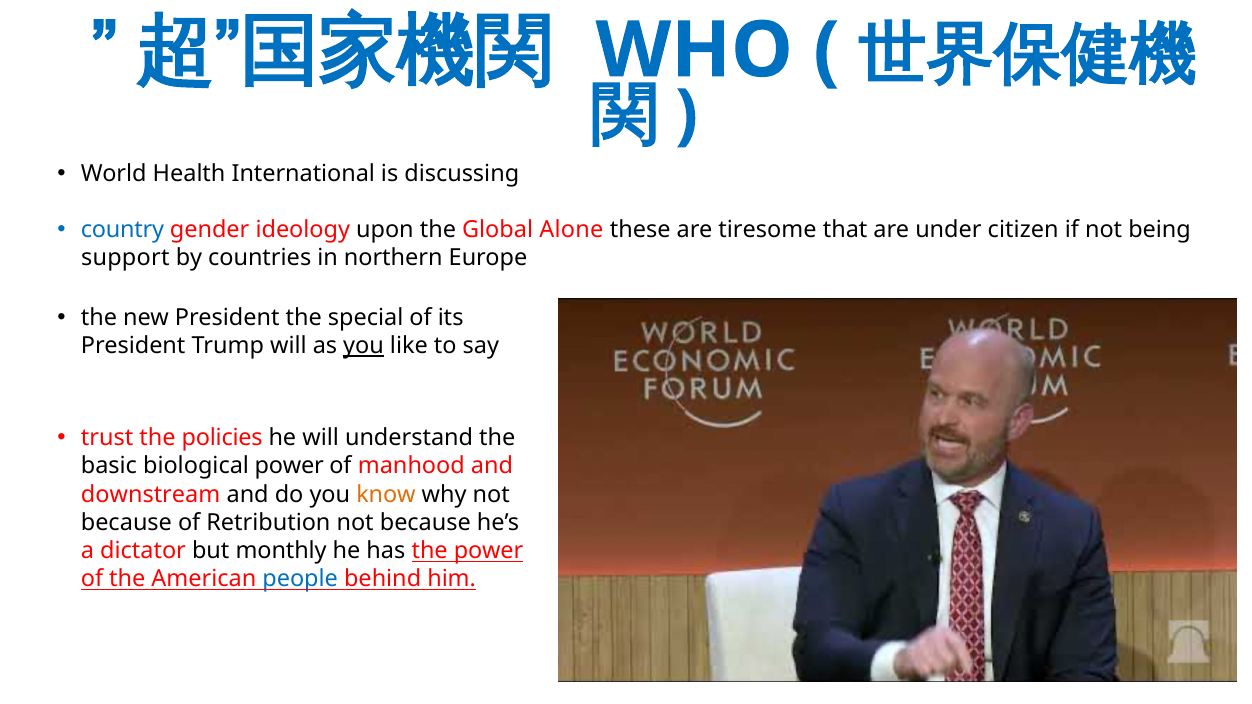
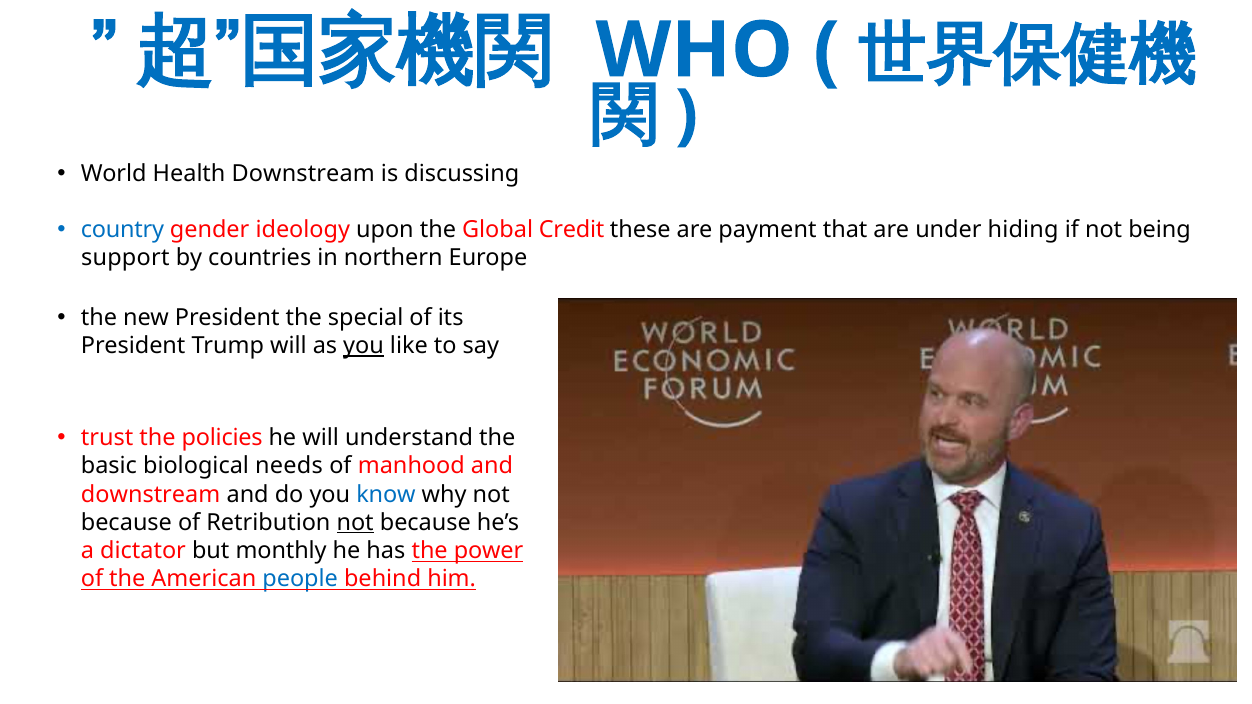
Health International: International -> Downstream (303, 174)
Alone: Alone -> Credit (572, 230)
tiresome: tiresome -> payment (767, 230)
citizen: citizen -> hiding (1023, 230)
biological power: power -> needs (289, 466)
know colour: orange -> blue (386, 494)
not underline: none -> present (355, 523)
